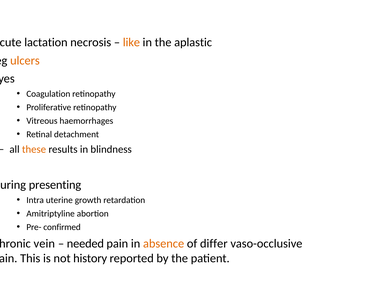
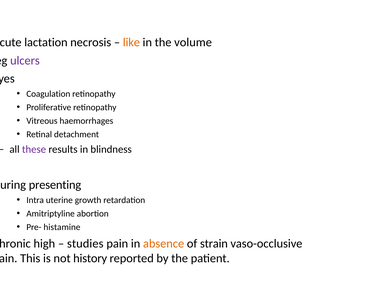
aplastic: aplastic -> volume (193, 42)
ulcers colour: orange -> purple (25, 61)
these colour: orange -> purple (34, 150)
confirmed: confirmed -> histamine (62, 227)
vein: vein -> high (44, 244)
needed: needed -> studies (85, 244)
differ: differ -> strain (214, 244)
